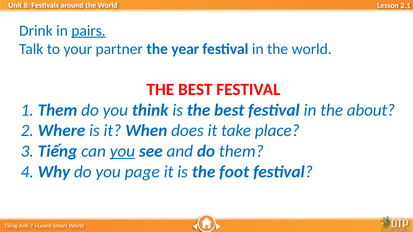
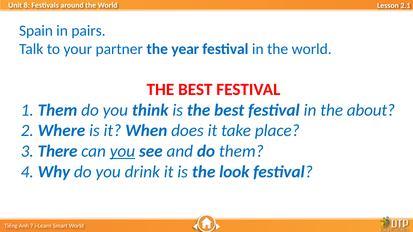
Drink: Drink -> Spain (36, 31)
pairs underline: present -> none (89, 31)
3 Tiếng: Tiếng -> There (58, 151)
page: page -> drink (142, 172)
foot: foot -> look (234, 172)
